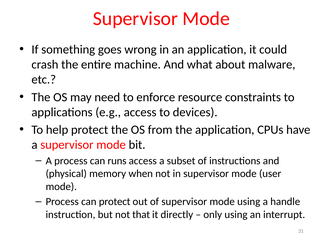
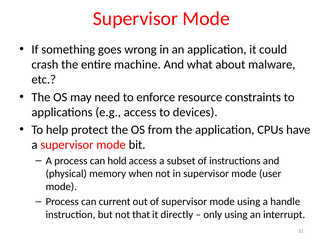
runs: runs -> hold (117, 161)
can protect: protect -> current (115, 202)
